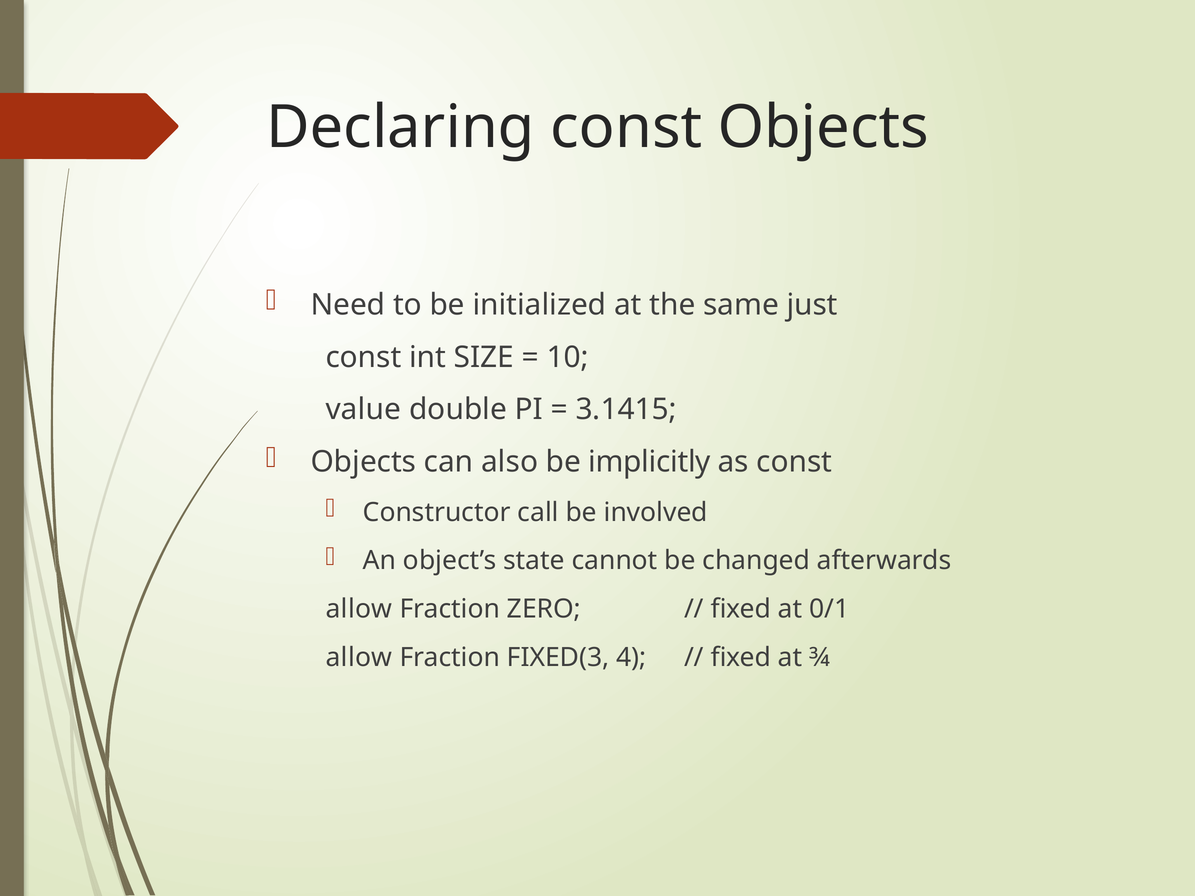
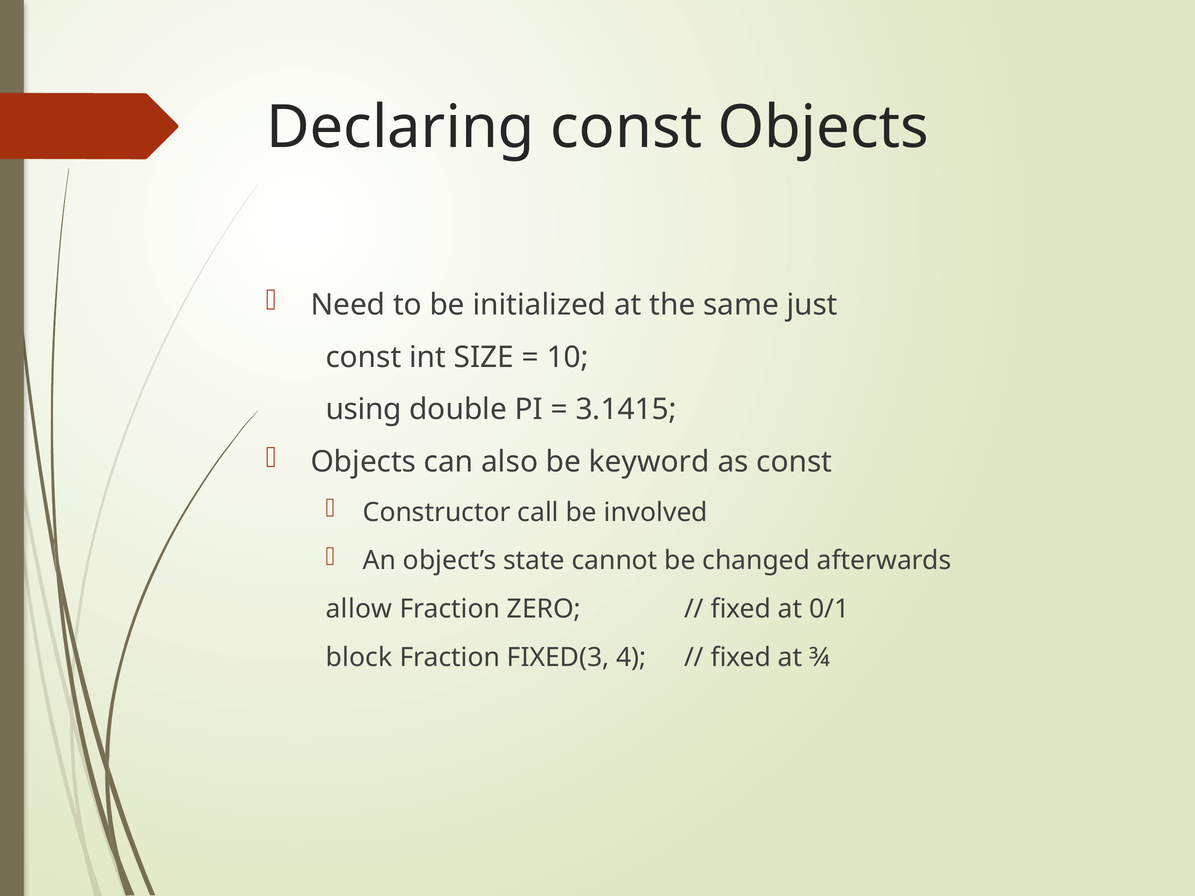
value: value -> using (364, 410)
implicitly: implicitly -> keyword (649, 462)
allow: allow -> block (359, 658)
